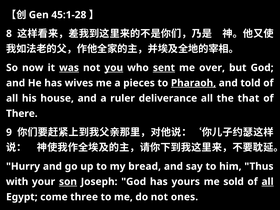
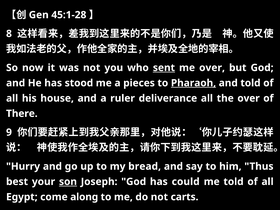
was underline: present -> none (69, 68)
you underline: present -> none (114, 68)
wives: wives -> stood (79, 83)
the that: that -> over (249, 98)
with: with -> best (17, 182)
yours: yours -> could (186, 182)
me sold: sold -> told (234, 182)
all underline: present -> none (268, 182)
three: three -> along (84, 197)
ones: ones -> carts (185, 197)
